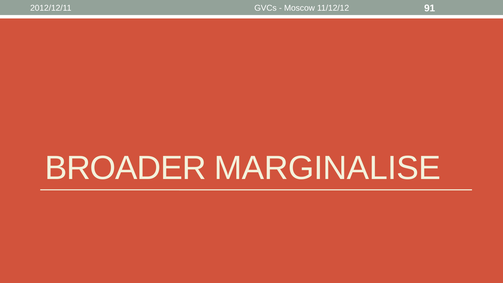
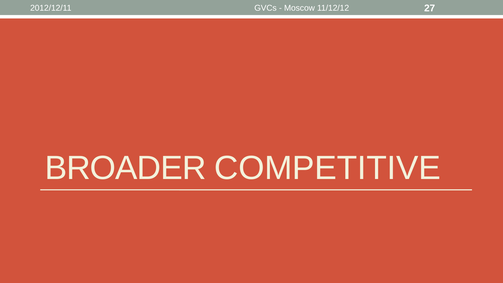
91: 91 -> 27 (430, 8)
MARGINALISE: MARGINALISE -> COMPETITIVE (328, 168)
